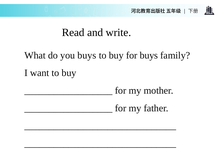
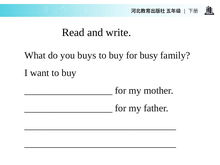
for buys: buys -> busy (149, 55)
